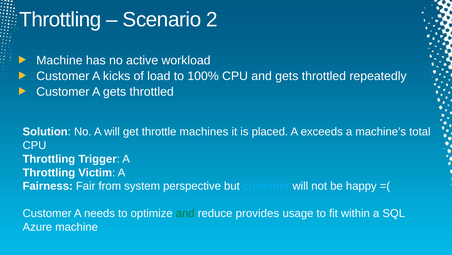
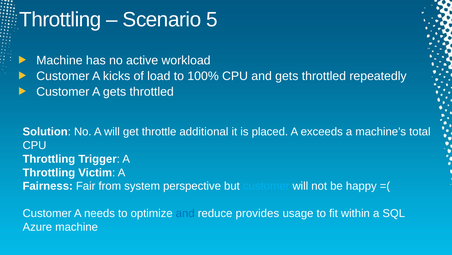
2: 2 -> 5 (212, 20)
machines: machines -> additional (204, 131)
and colour: green -> blue (185, 213)
